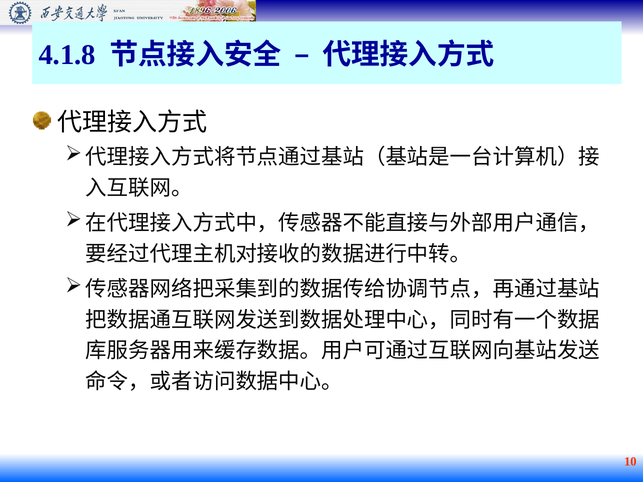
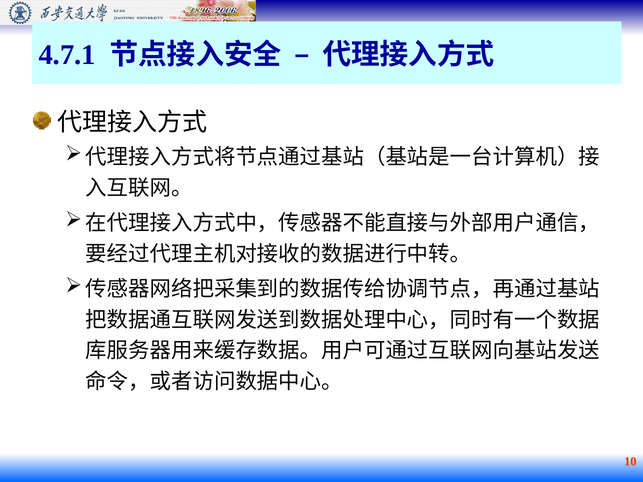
4.1.8: 4.1.8 -> 4.7.1 (67, 55)
